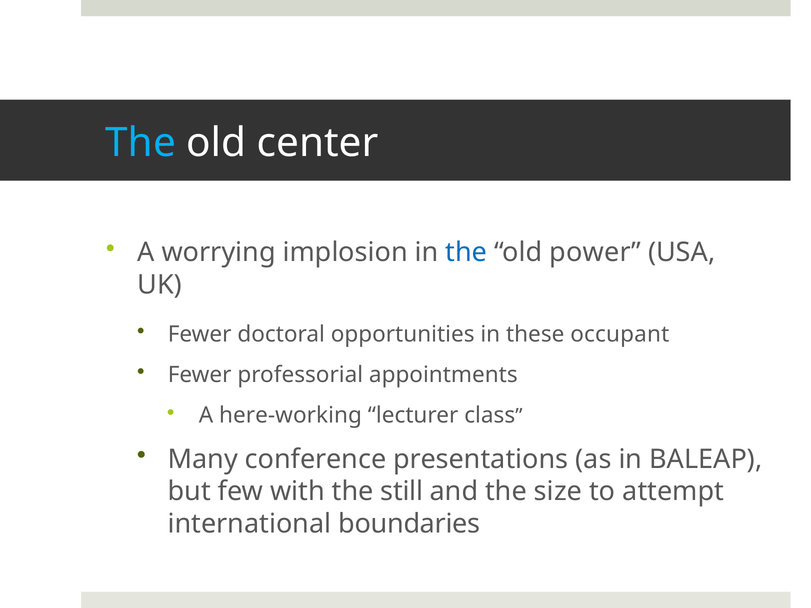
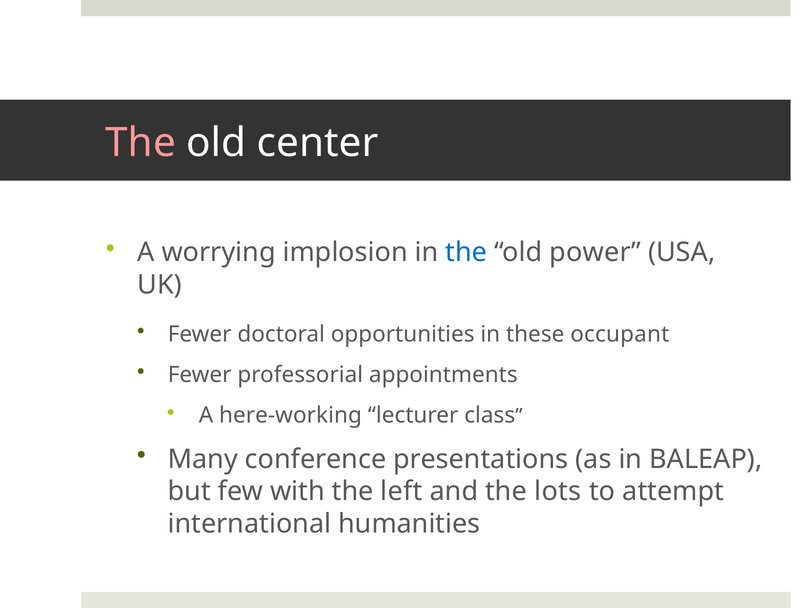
The colour: light blue -> pink (141, 143)
still: still -> left (401, 492)
size: size -> lots (558, 492)
boundaries: boundaries -> humanities (409, 524)
